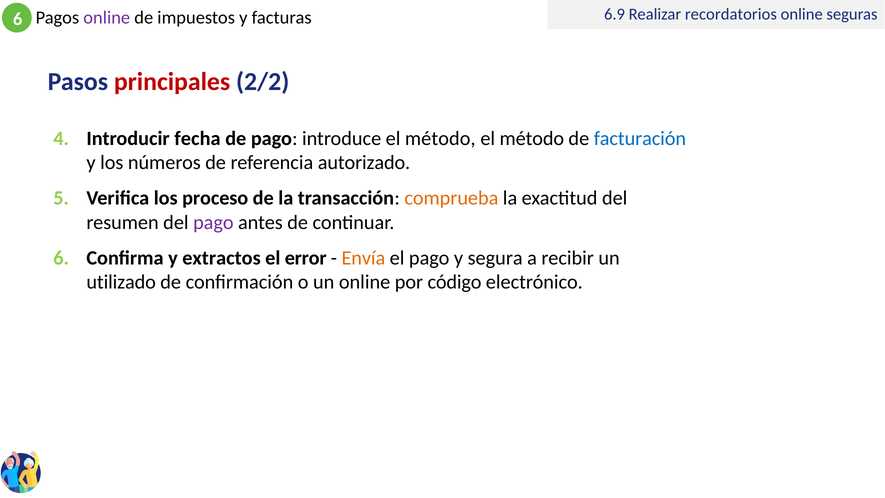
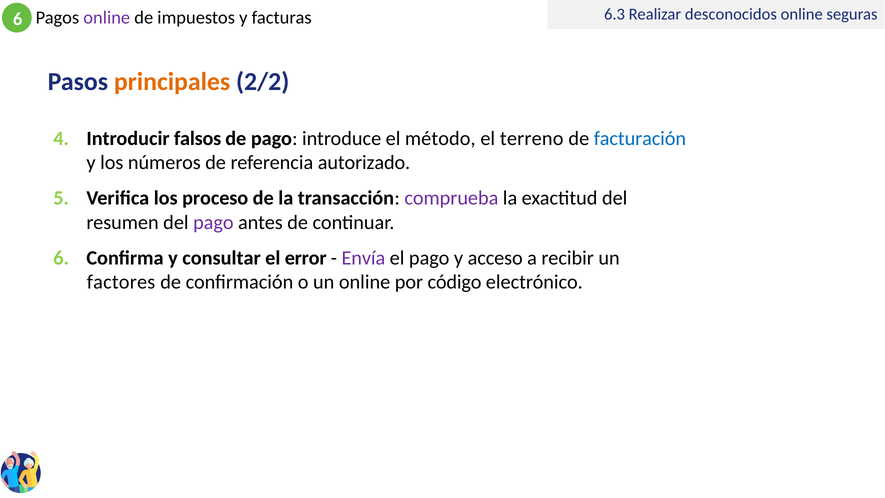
6.9: 6.9 -> 6.3 (614, 14)
recordatorios: recordatorios -> desconocidos (731, 14)
principales colour: red -> orange (172, 82)
fecha: fecha -> falsos (198, 138)
método: método -> terreno (532, 138)
comprueba colour: orange -> purple (451, 198)
extractos: extractos -> consultar (222, 258)
Envía colour: orange -> purple (363, 258)
segura: segura -> acceso (495, 258)
utilizado: utilizado -> factores (121, 282)
